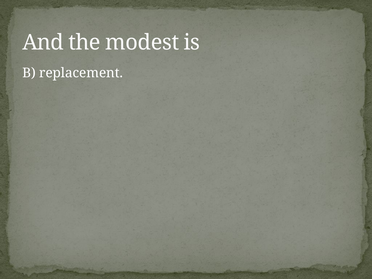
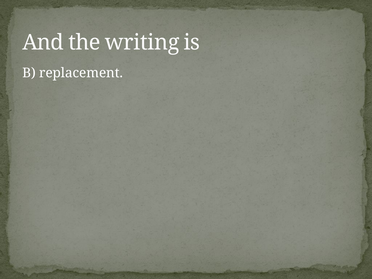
modest: modest -> writing (142, 42)
